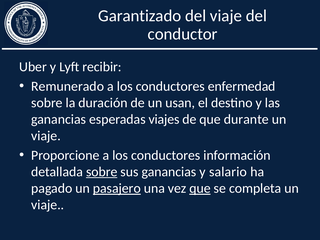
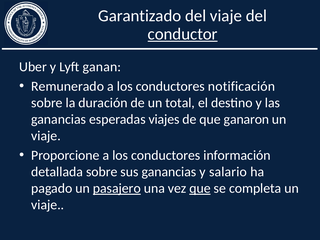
conductor underline: none -> present (183, 34)
recibir: recibir -> ganan (102, 67)
enfermedad: enfermedad -> notificación (242, 86)
usan: usan -> total (180, 103)
durante: durante -> ganaron (246, 119)
sobre underline: present -> none (102, 172)
